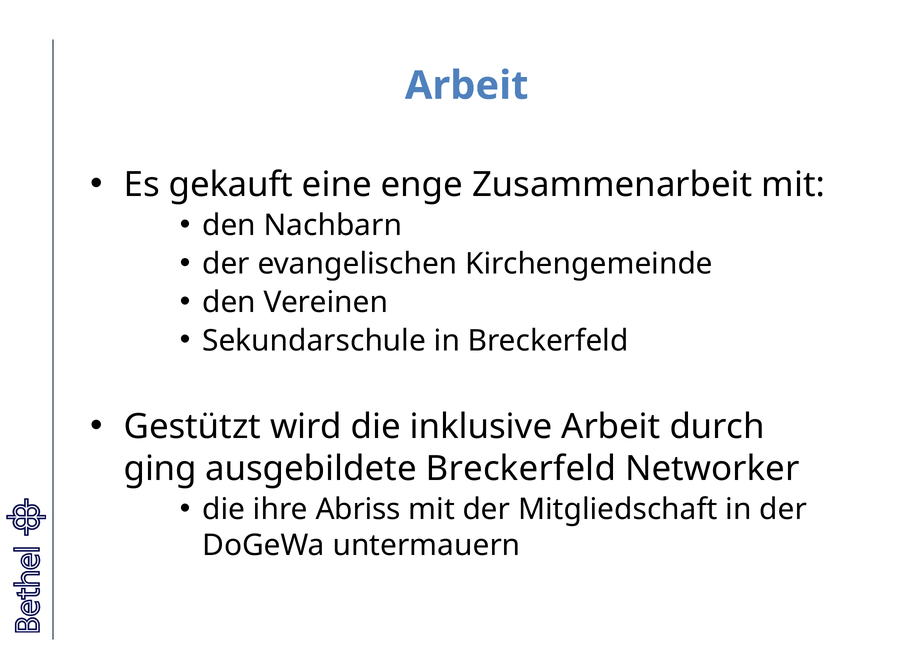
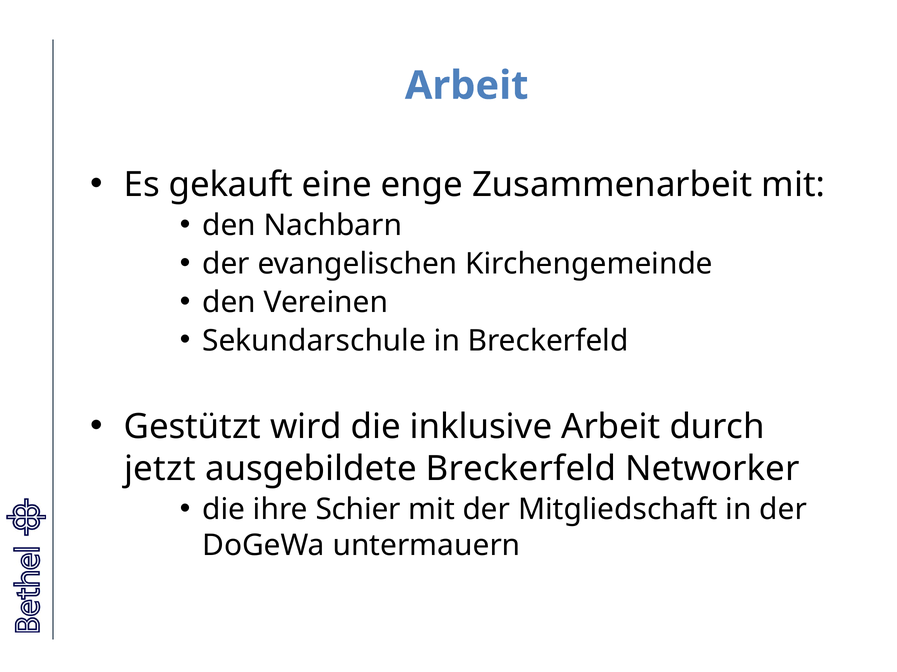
ging: ging -> jetzt (160, 469)
Abriss: Abriss -> Schier (358, 510)
